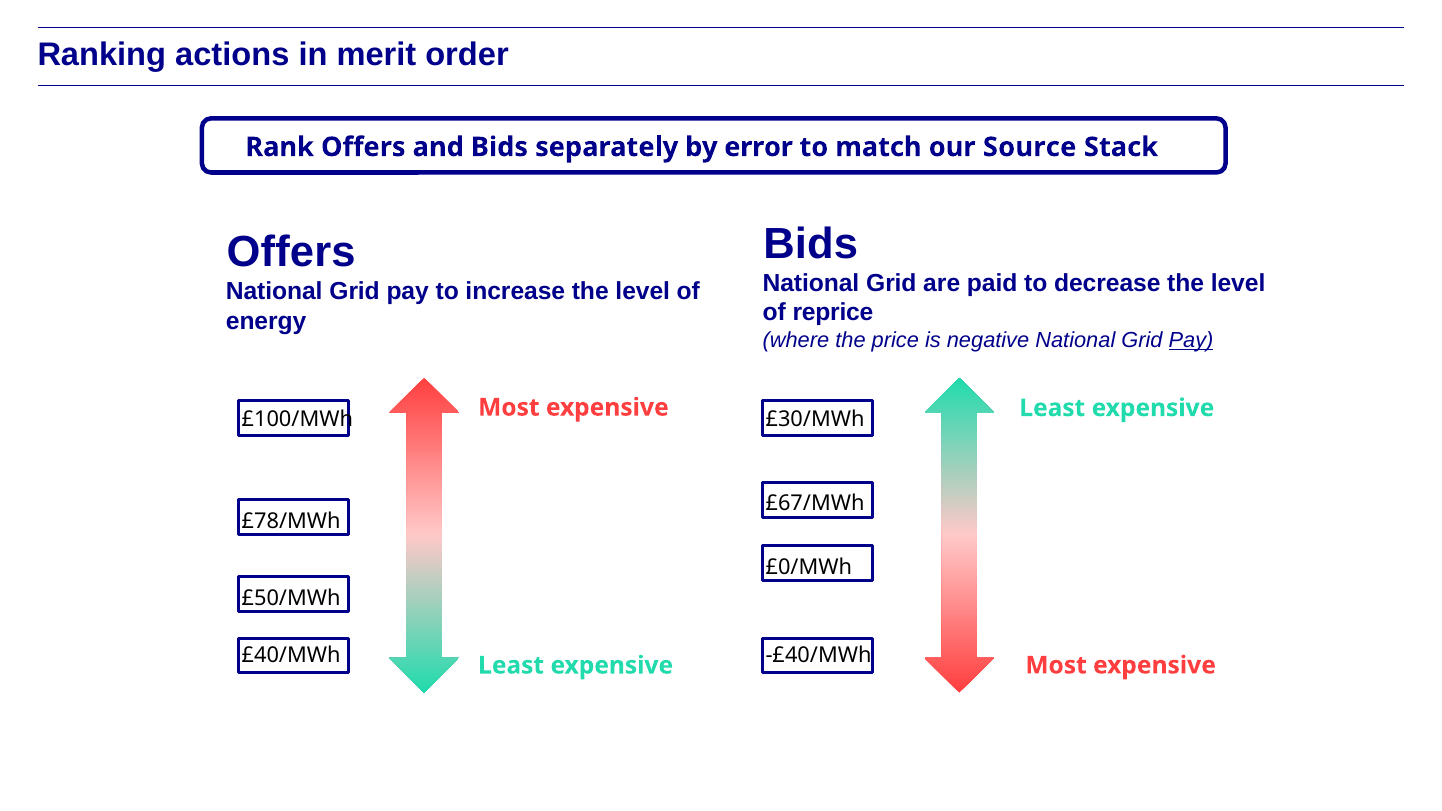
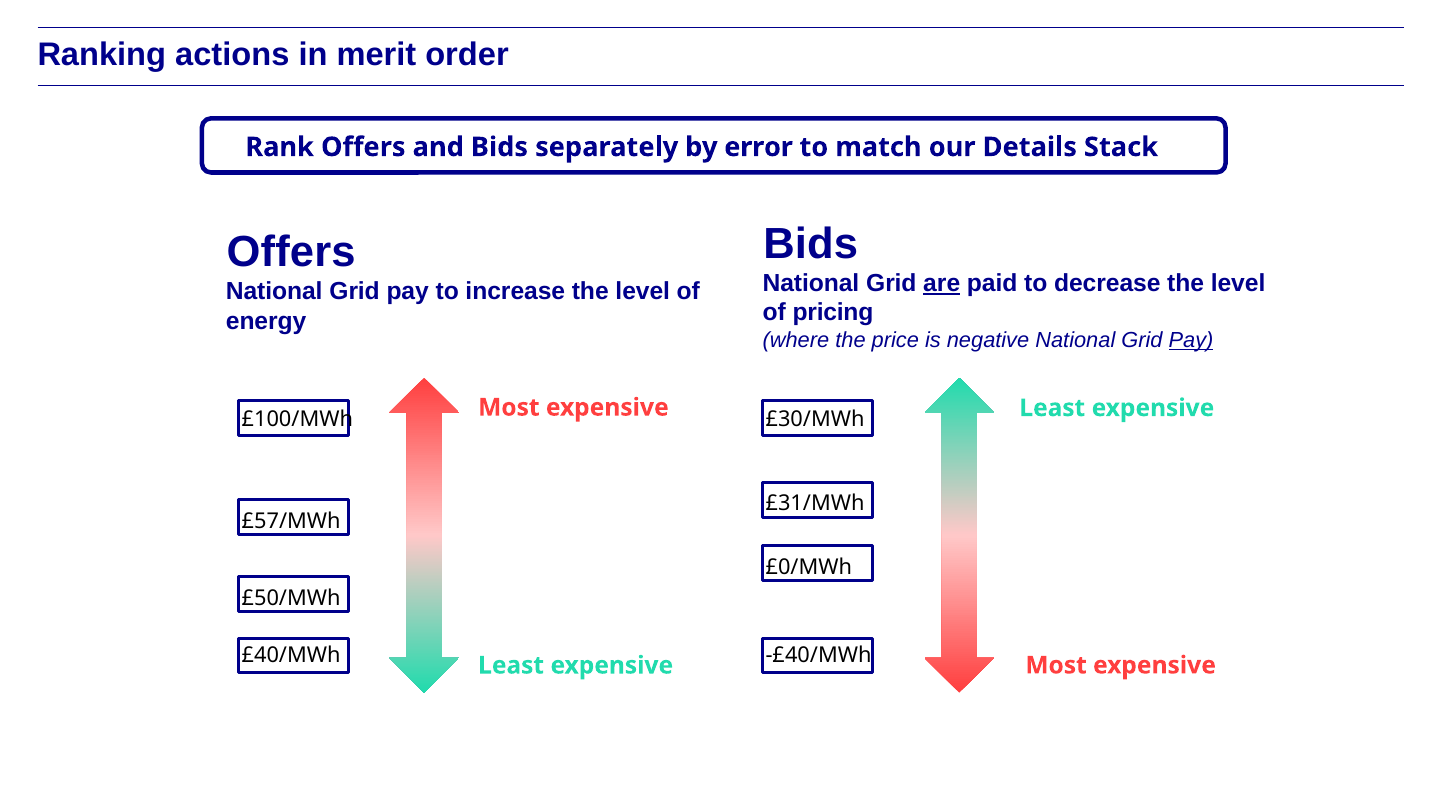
Source: Source -> Details (1030, 147)
are underline: none -> present (942, 283)
reprice: reprice -> pricing (833, 313)
£67/MWh: £67/MWh -> £31/MWh (815, 504)
£78/MWh: £78/MWh -> £57/MWh (291, 521)
